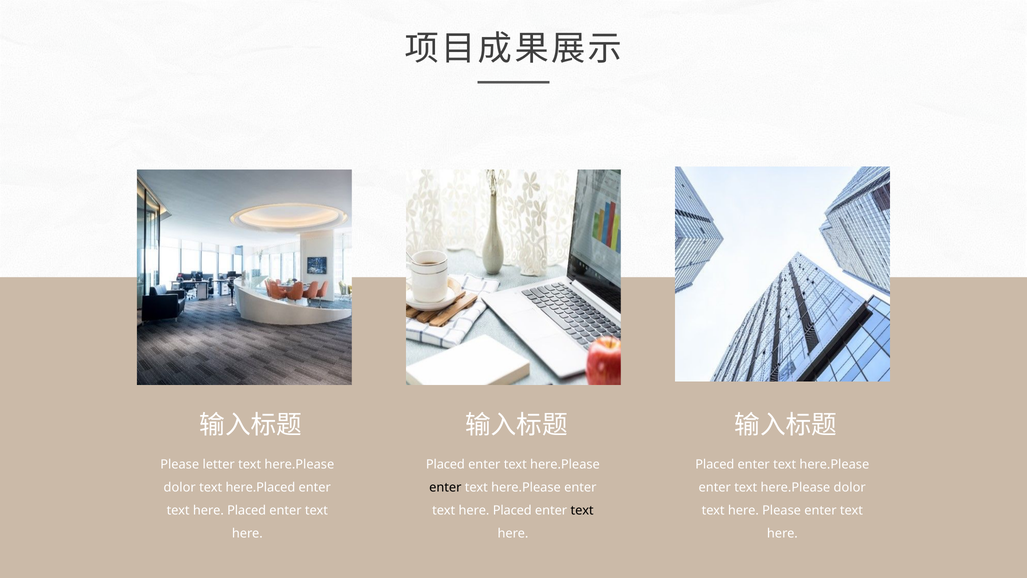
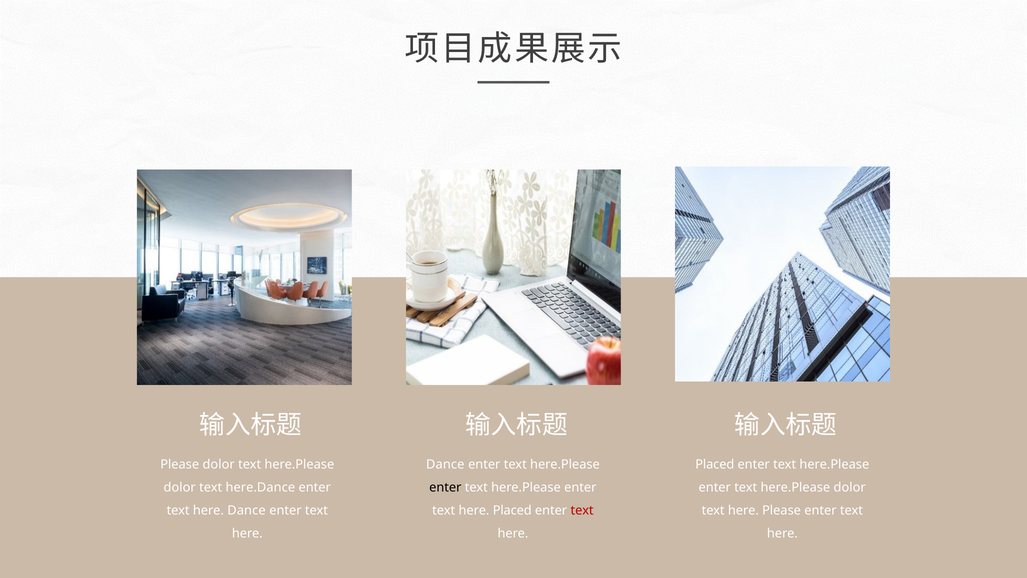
Please letter: letter -> dolor (219, 464)
Placed: Placed -> Dance (445, 464)
here.Placed: here.Placed -> here.Dance (260, 487)
Placed: Placed -> Dance (246, 510)
text colour: black -> red (582, 510)
